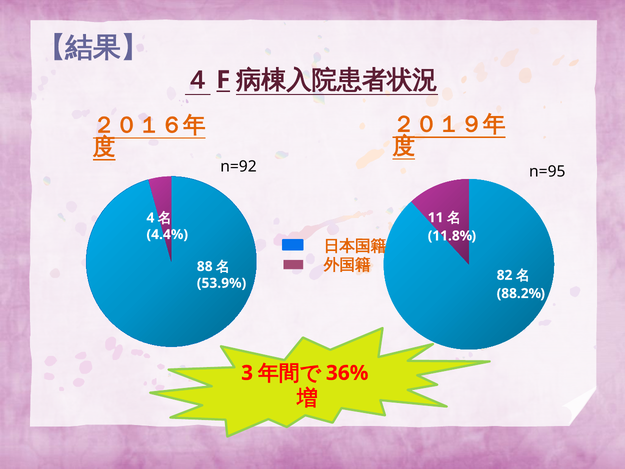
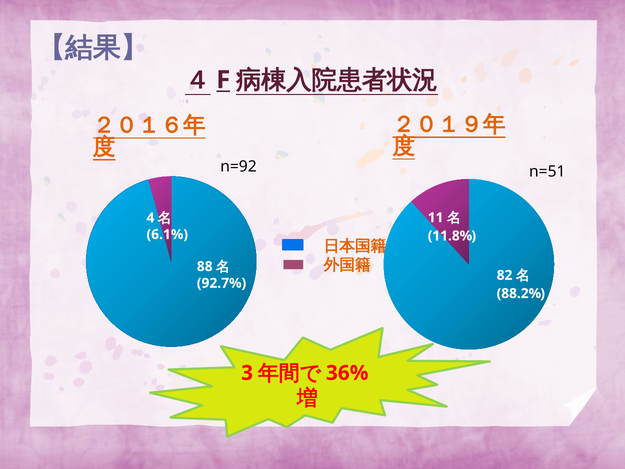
n=95: n=95 -> n=51 (547, 171)
4.4%: 4.4% -> 6.1% (167, 234)
53.9%: 53.9% -> 92.7% (222, 283)
